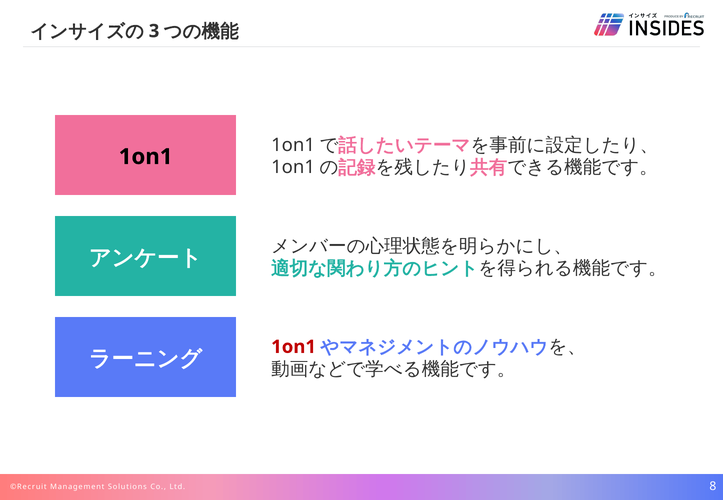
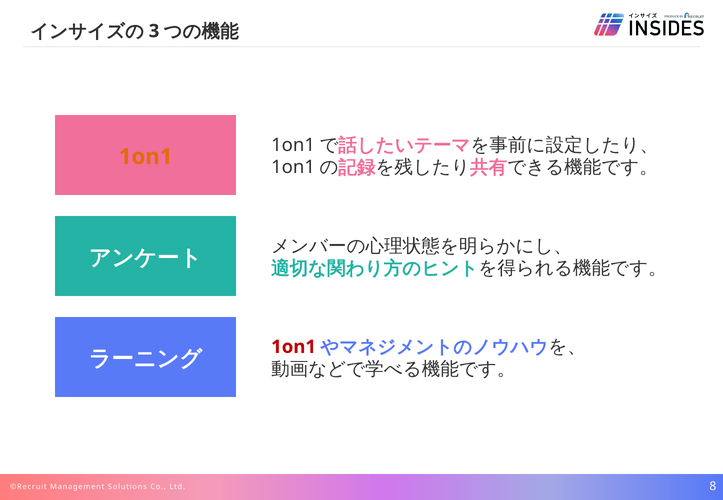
1on1 colour: black -> orange (146, 157)
